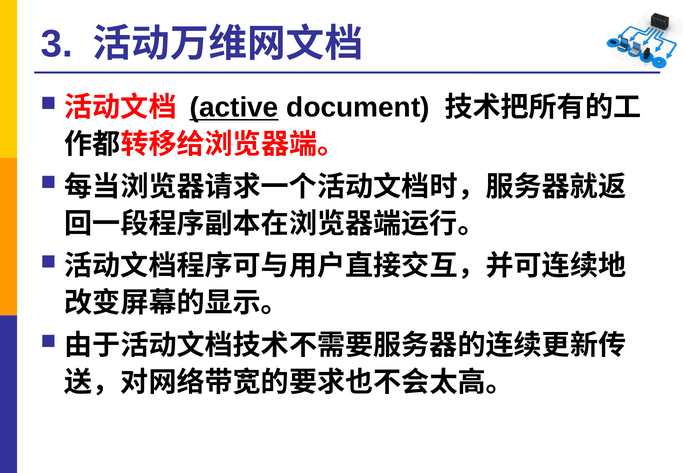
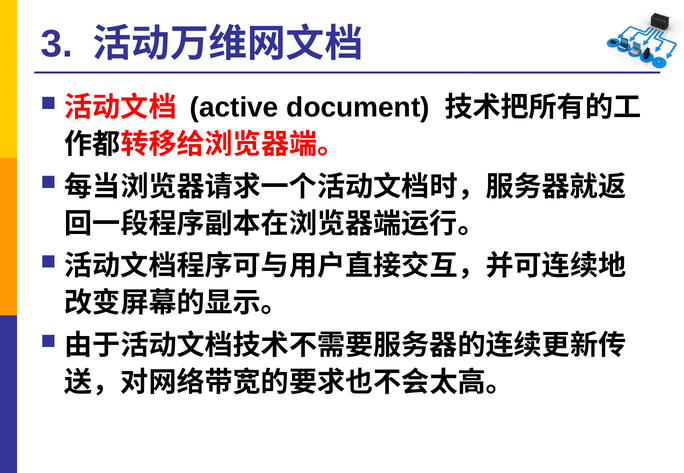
active underline: present -> none (234, 108)
